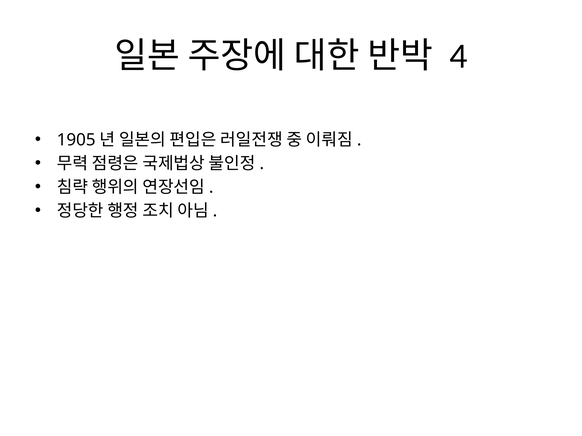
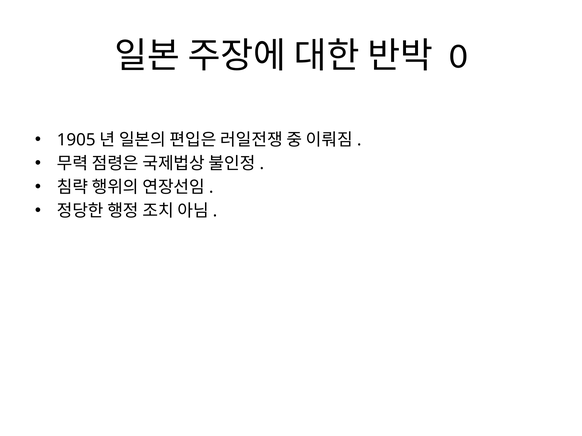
4: 4 -> 0 (459, 56)
